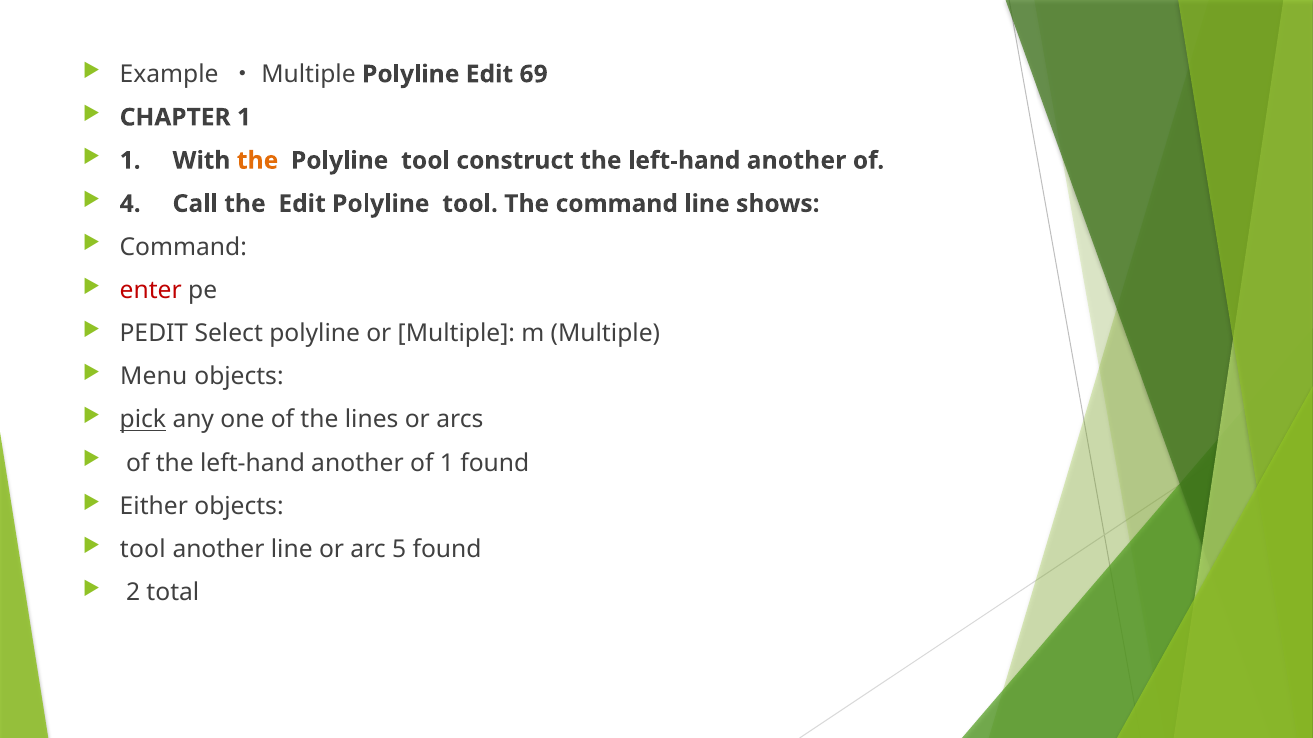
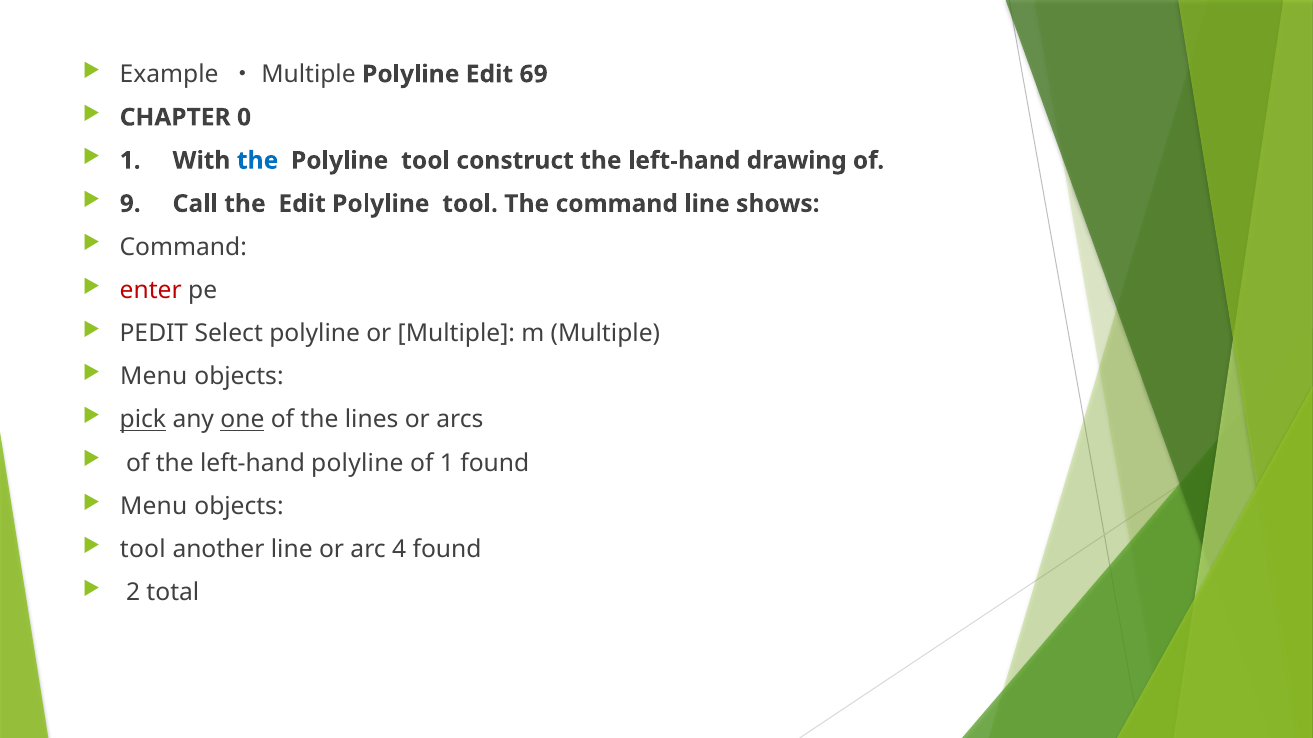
CHAPTER 1: 1 -> 0 (244, 117)
the colour: orange -> blue (258, 161)
construct the left-hand another: another -> drawing (797, 161)
4: 4 -> 9 (130, 204)
one underline: none -> present (242, 420)
of the left-hand another: another -> polyline (357, 463)
Either: Either -> Menu (154, 506)
5: 5 -> 4 (399, 550)
